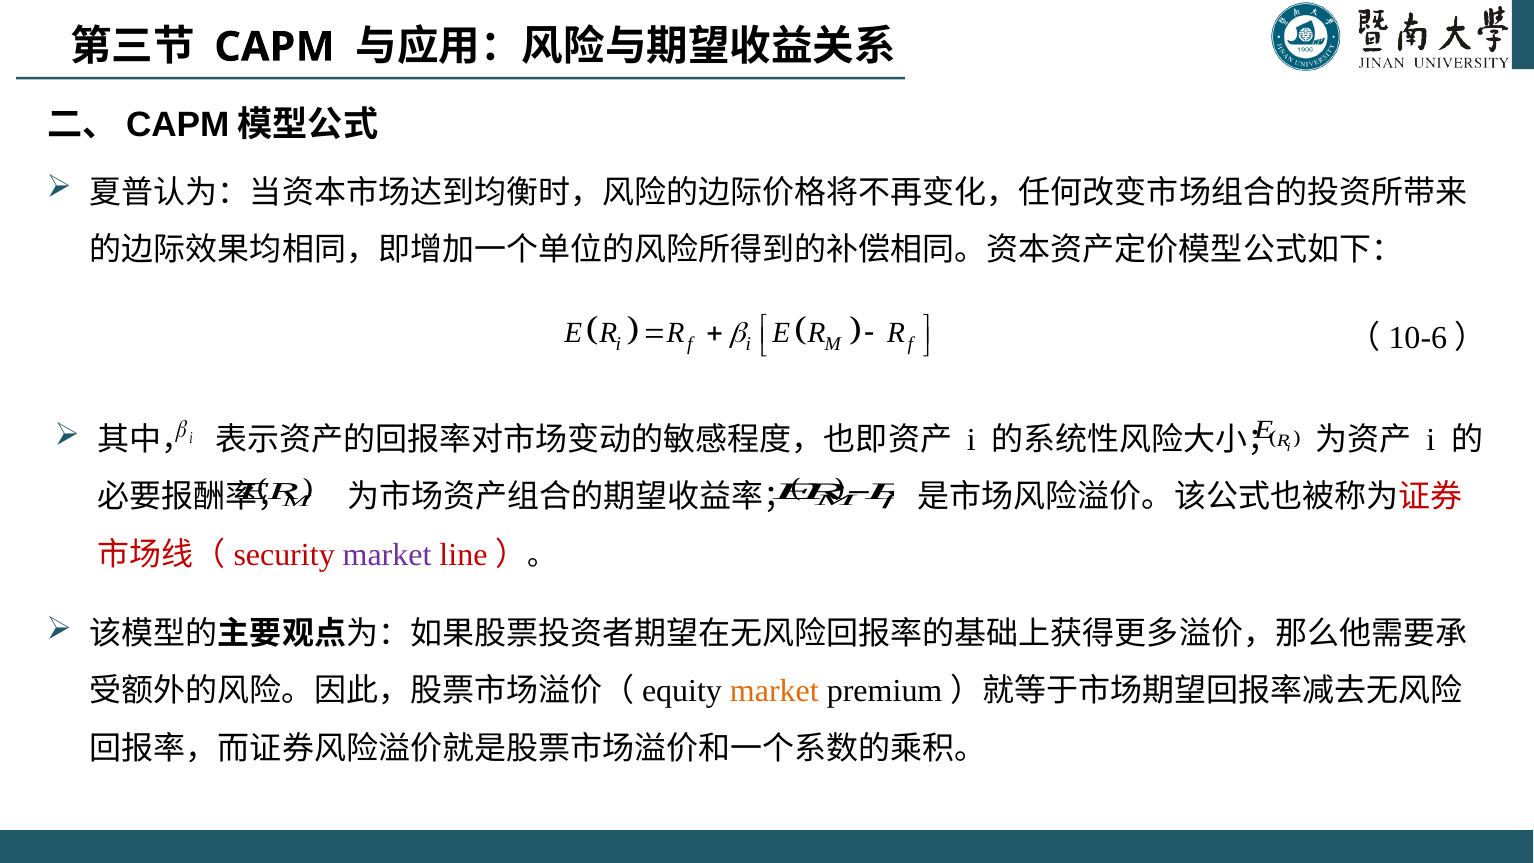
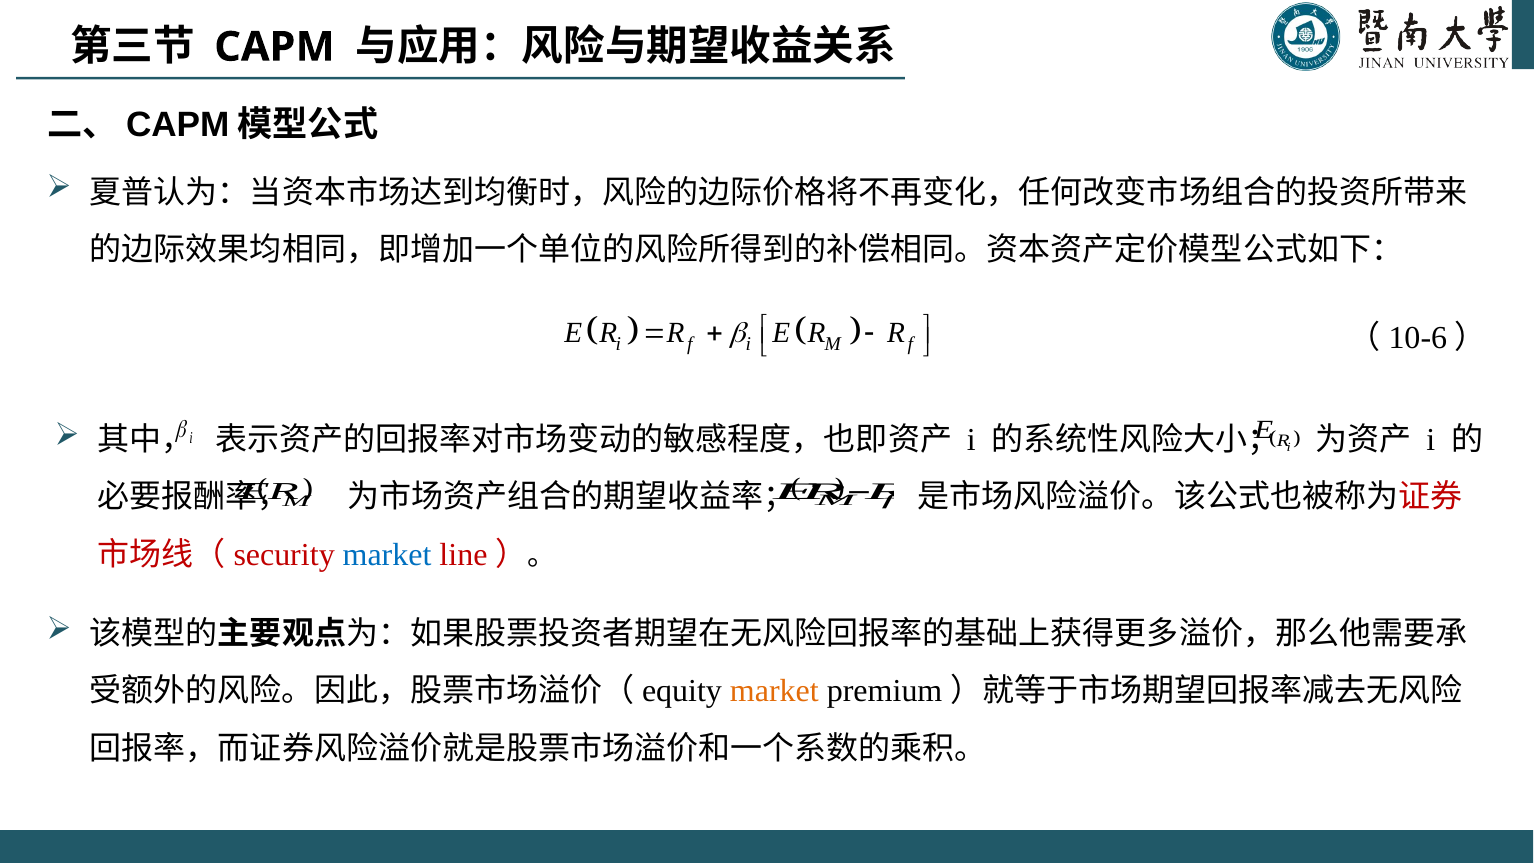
market colour: purple -> blue (387, 555)
